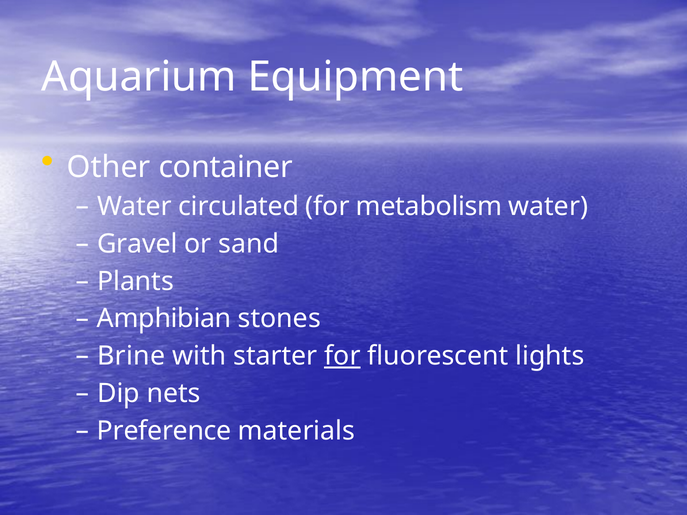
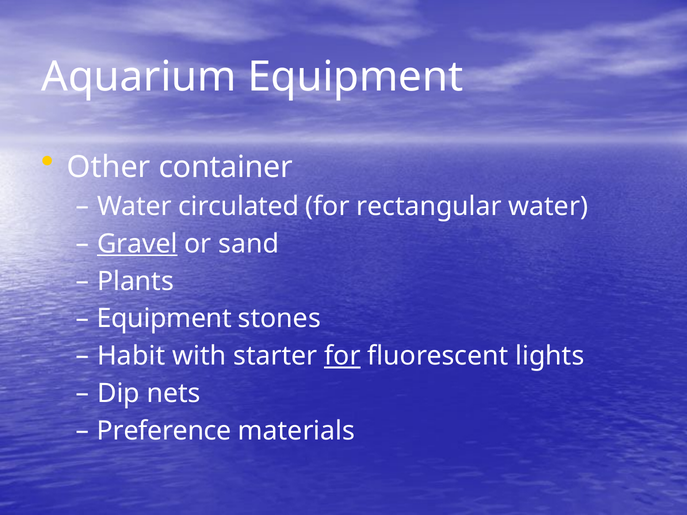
metabolism: metabolism -> rectangular (429, 206)
Gravel underline: none -> present (137, 244)
Amphibian: Amphibian -> Equipment (164, 319)
Brine: Brine -> Habit (131, 356)
